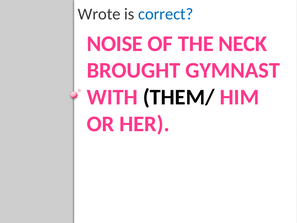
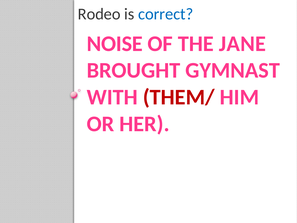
Wrote: Wrote -> Rodeo (99, 14)
NECK: NECK -> JANE (242, 44)
THEM/ colour: black -> red (179, 97)
